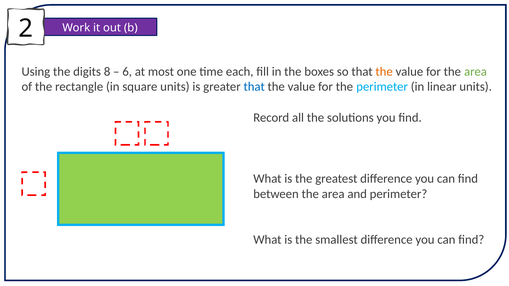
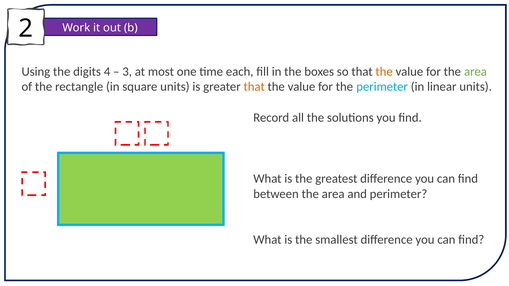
8: 8 -> 4 (107, 72)
6: 6 -> 3 (127, 72)
that colour: blue -> orange (254, 87)
